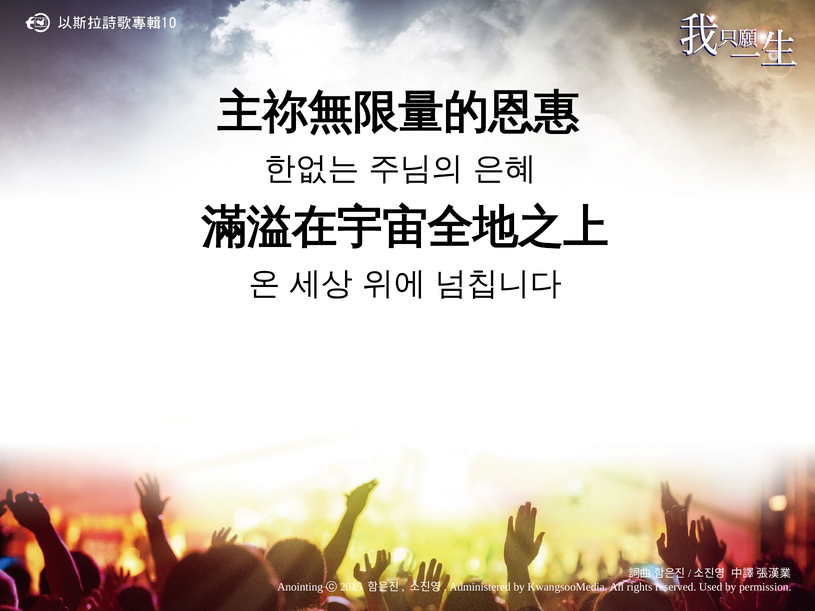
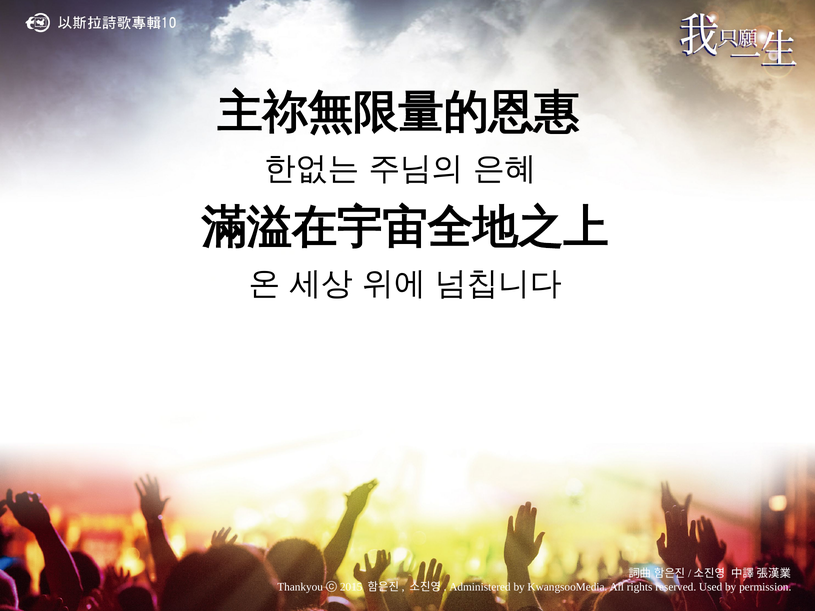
Anointing: Anointing -> Thankyou (300, 587)
